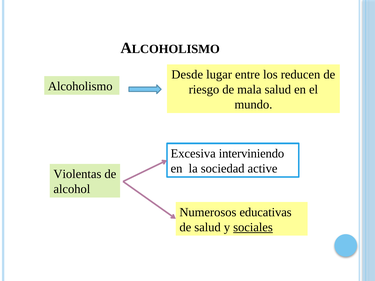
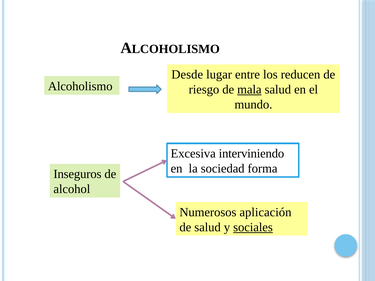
mala underline: none -> present (249, 90)
active: active -> forma (263, 169)
Violentas: Violentas -> Inseguros (77, 174)
educativas: educativas -> aplicación (265, 212)
